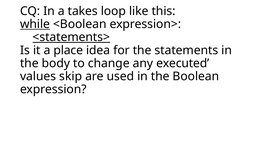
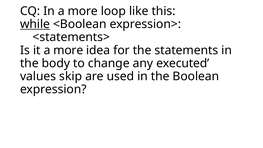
In a takes: takes -> more (83, 11)
<statements> underline: present -> none (71, 37)
it a place: place -> more (68, 50)
